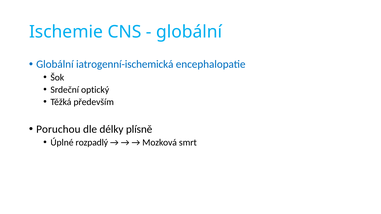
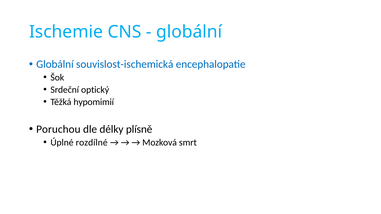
iatrogenní-ischemická: iatrogenní-ischemická -> souvislost-ischemická (125, 64)
především: především -> hypomimií (94, 102)
rozpadlý: rozpadlý -> rozdílné (92, 143)
